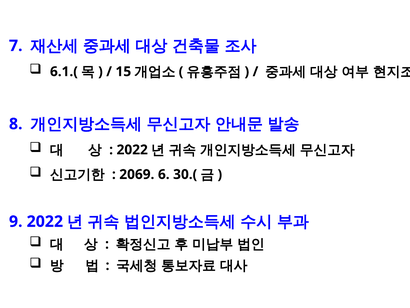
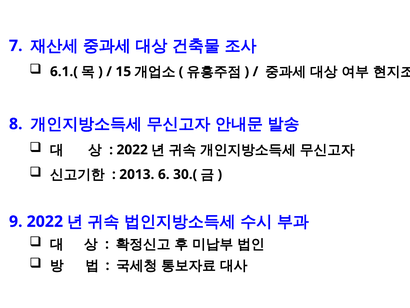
2069: 2069 -> 2013 (137, 174)
